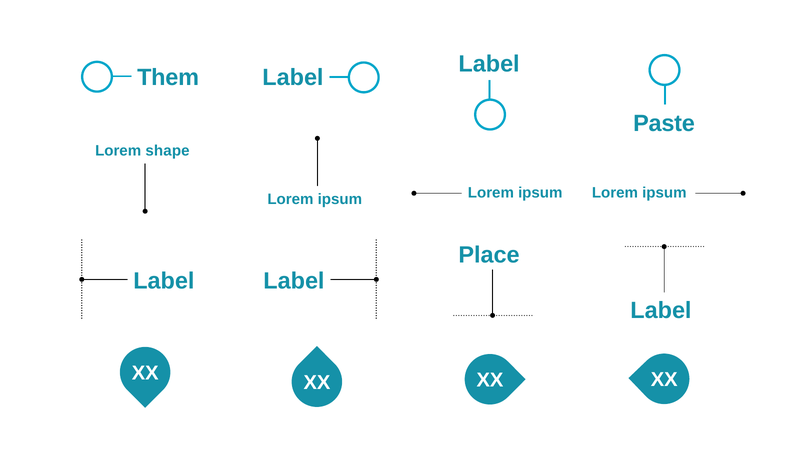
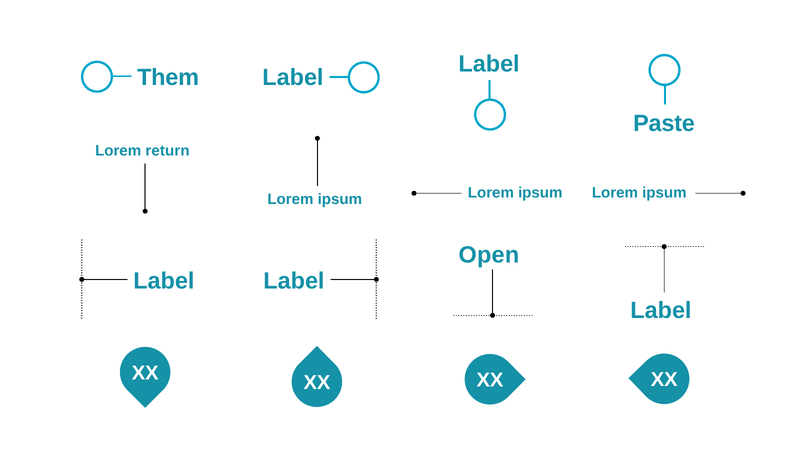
shape: shape -> return (168, 151)
Place: Place -> Open (489, 255)
